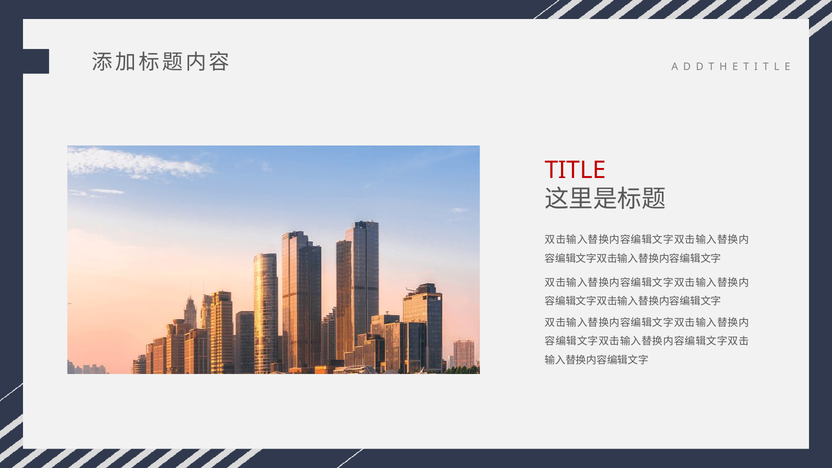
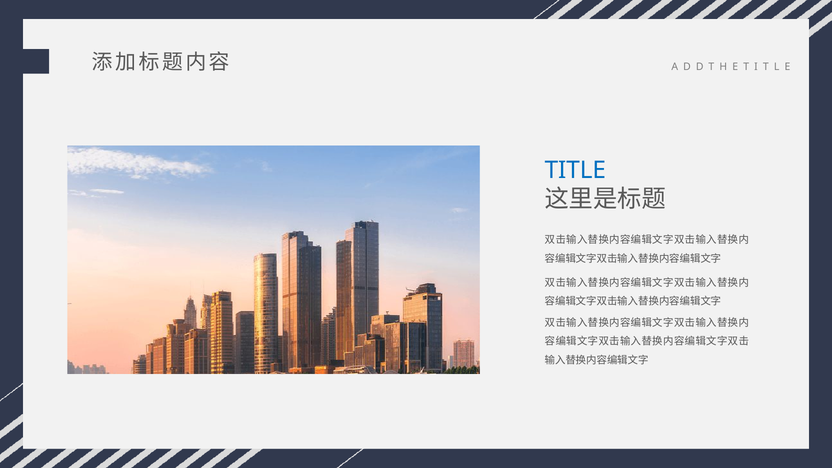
TITLE colour: red -> blue (575, 170)
